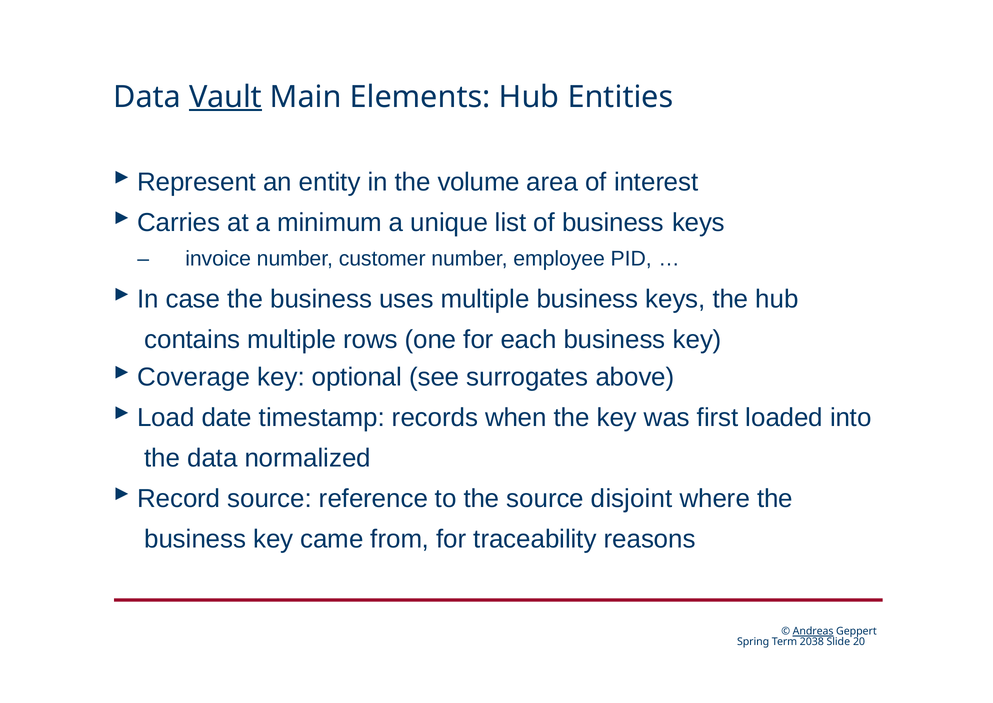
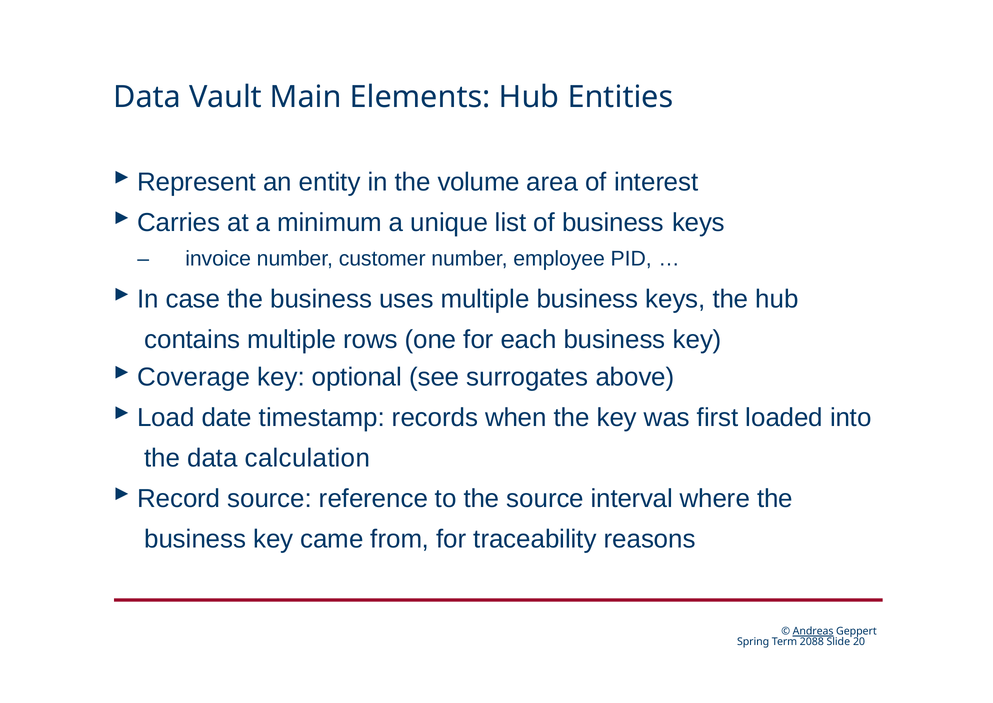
Vault underline: present -> none (226, 97)
normalized: normalized -> calculation (308, 458)
disjoint: disjoint -> interval (632, 498)
2038: 2038 -> 2088 (812, 641)
